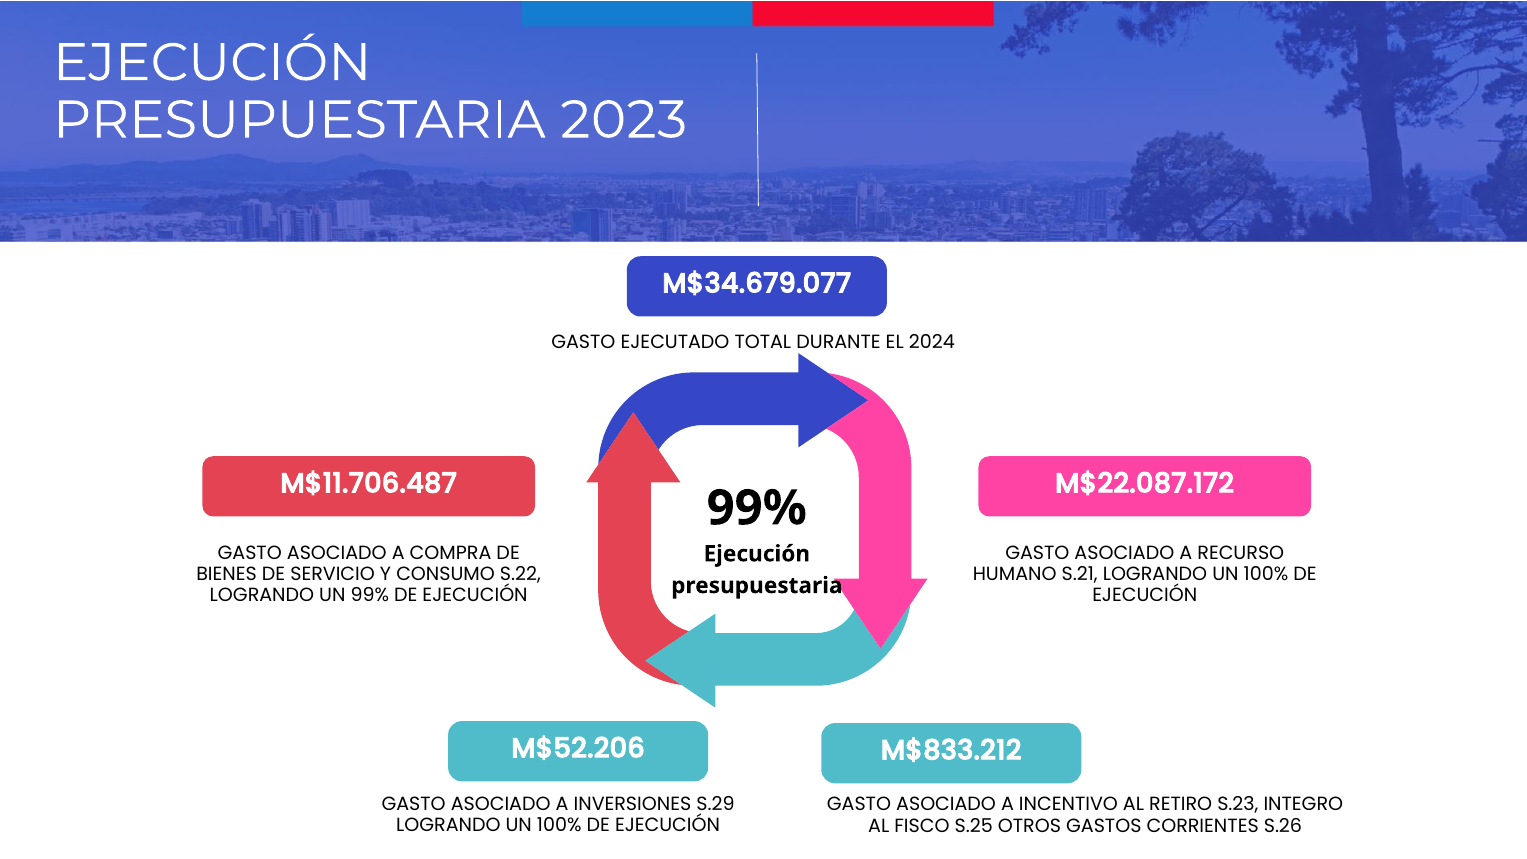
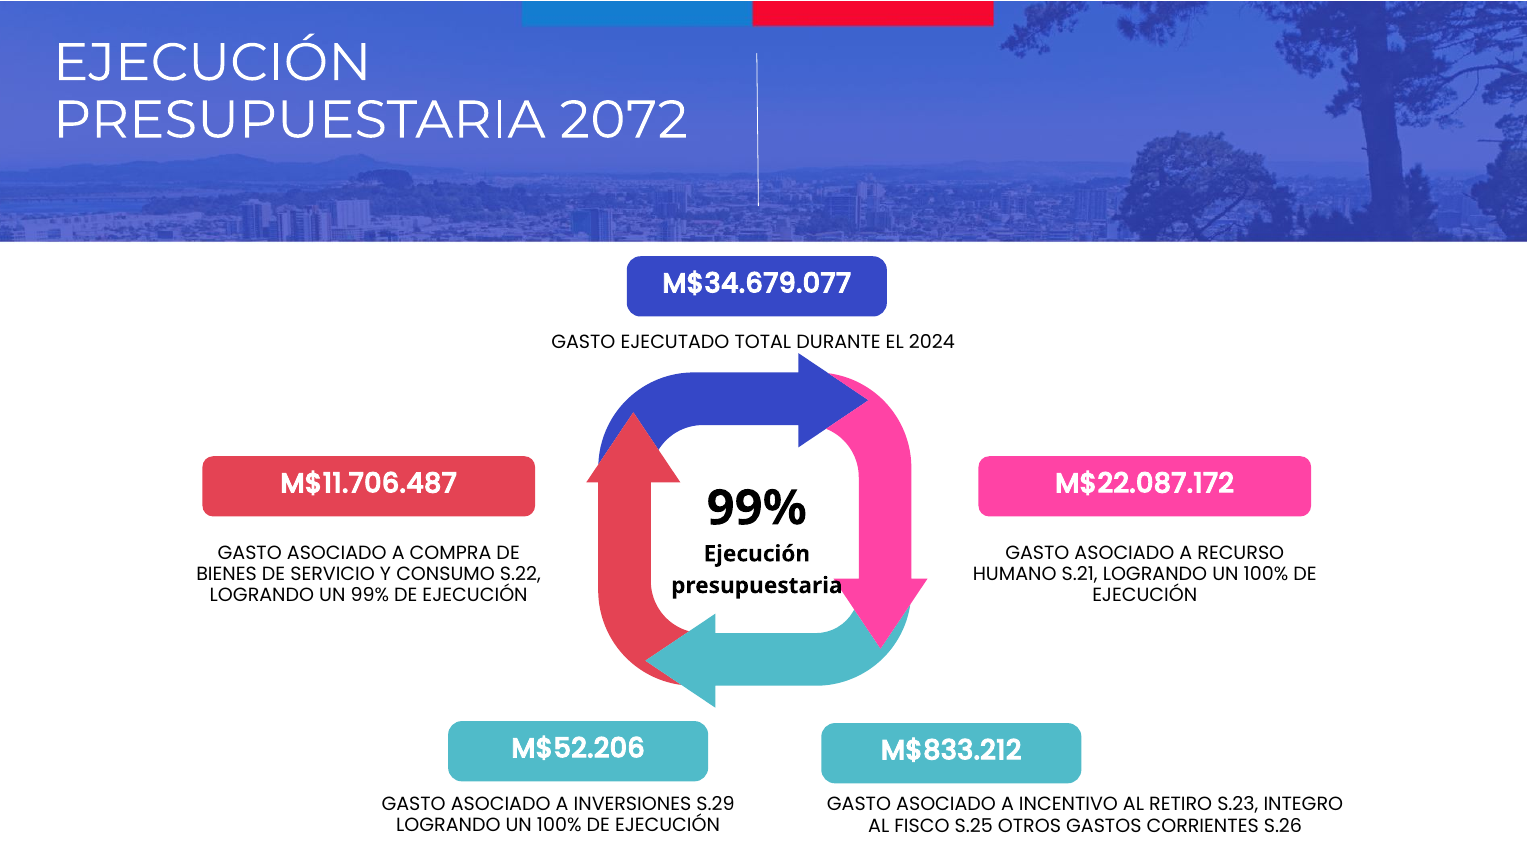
2023: 2023 -> 2072 (624, 120)
